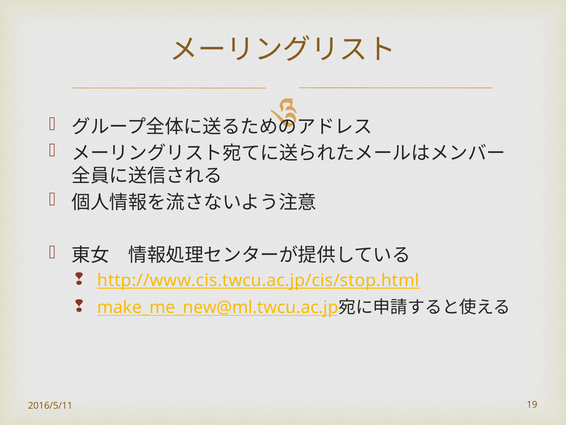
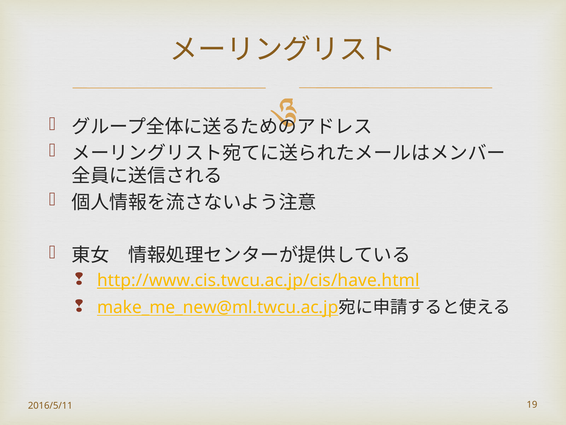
http://www.cis.twcu.ac.jp/cis/stop.html: http://www.cis.twcu.ac.jp/cis/stop.html -> http://www.cis.twcu.ac.jp/cis/have.html (258, 280)
